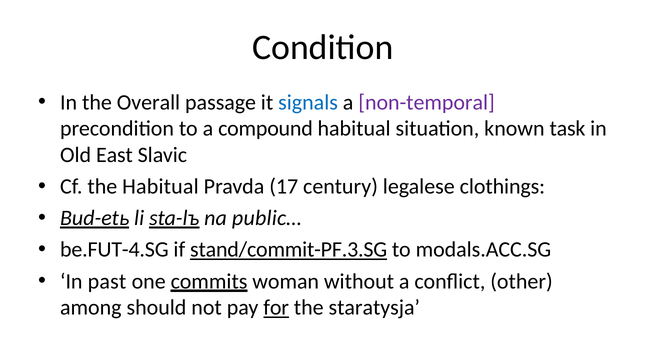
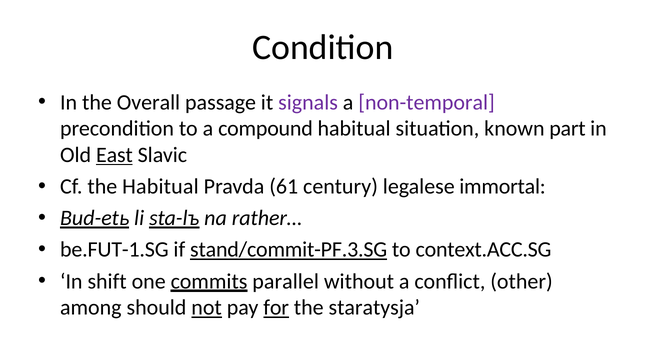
signals colour: blue -> purple (308, 102)
task: task -> part (567, 129)
East underline: none -> present (114, 155)
17: 17 -> 61 (284, 187)
clothings: clothings -> immortal (502, 187)
public…: public… -> rather… (267, 218)
be.FUT-4.SG: be.FUT-4.SG -> be.FUT-1.SG (114, 250)
modals.ACC.SG: modals.ACC.SG -> context.ACC.SG (484, 250)
past: past -> shift (107, 282)
woman: woman -> parallel (286, 282)
not underline: none -> present (207, 308)
